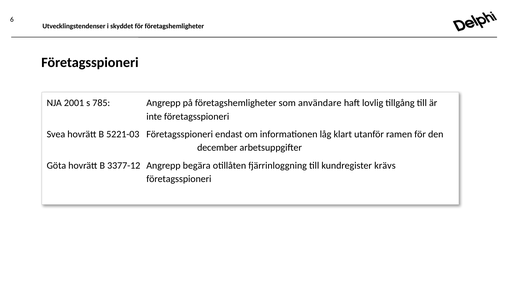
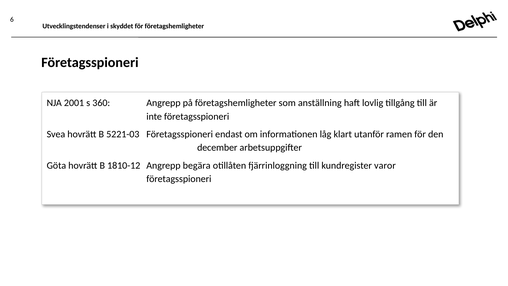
785: 785 -> 360 (101, 103)
användare: användare -> anställning (320, 103)
3377-12: 3377-12 -> 1810-12 (124, 165)
krävs: krävs -> varor (385, 165)
